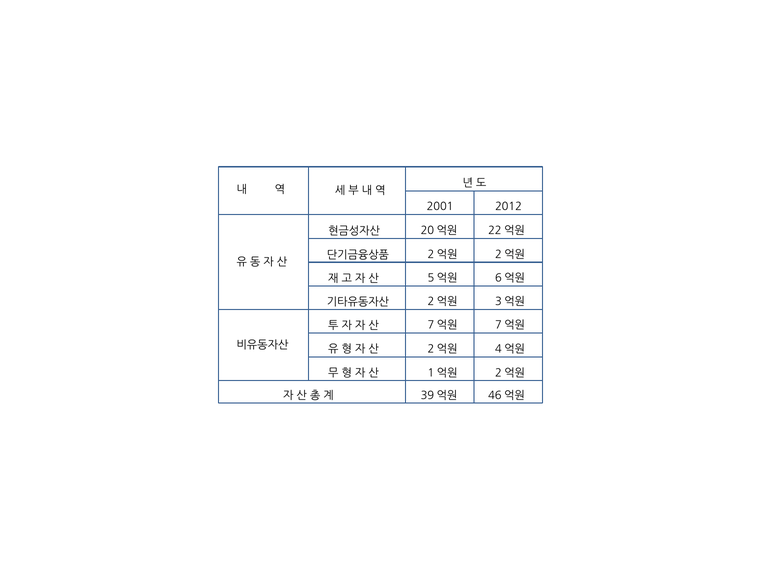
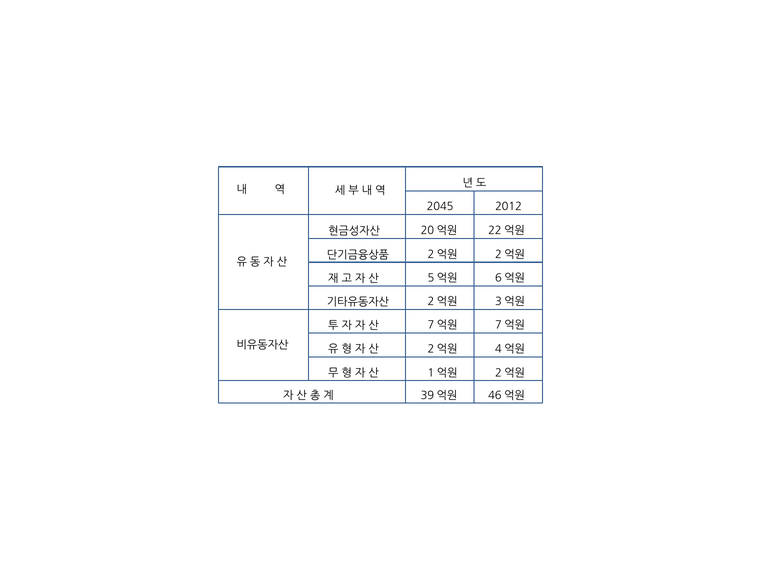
2001: 2001 -> 2045 (440, 207)
